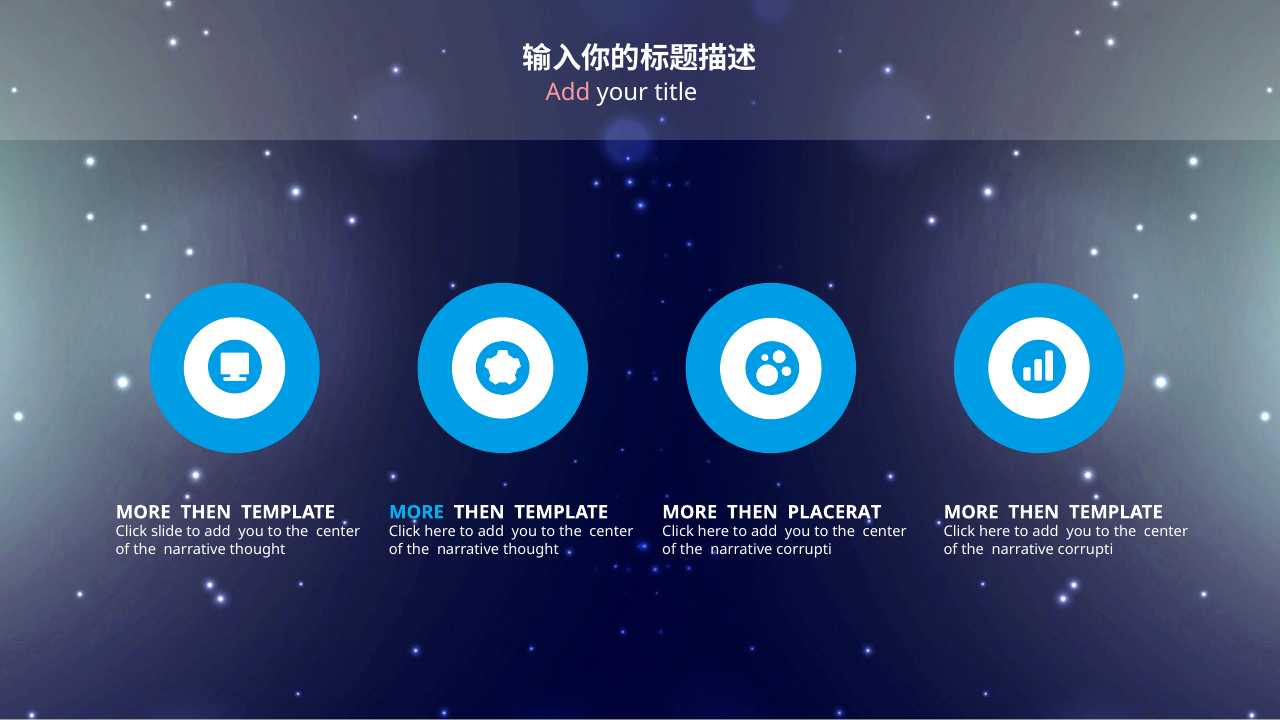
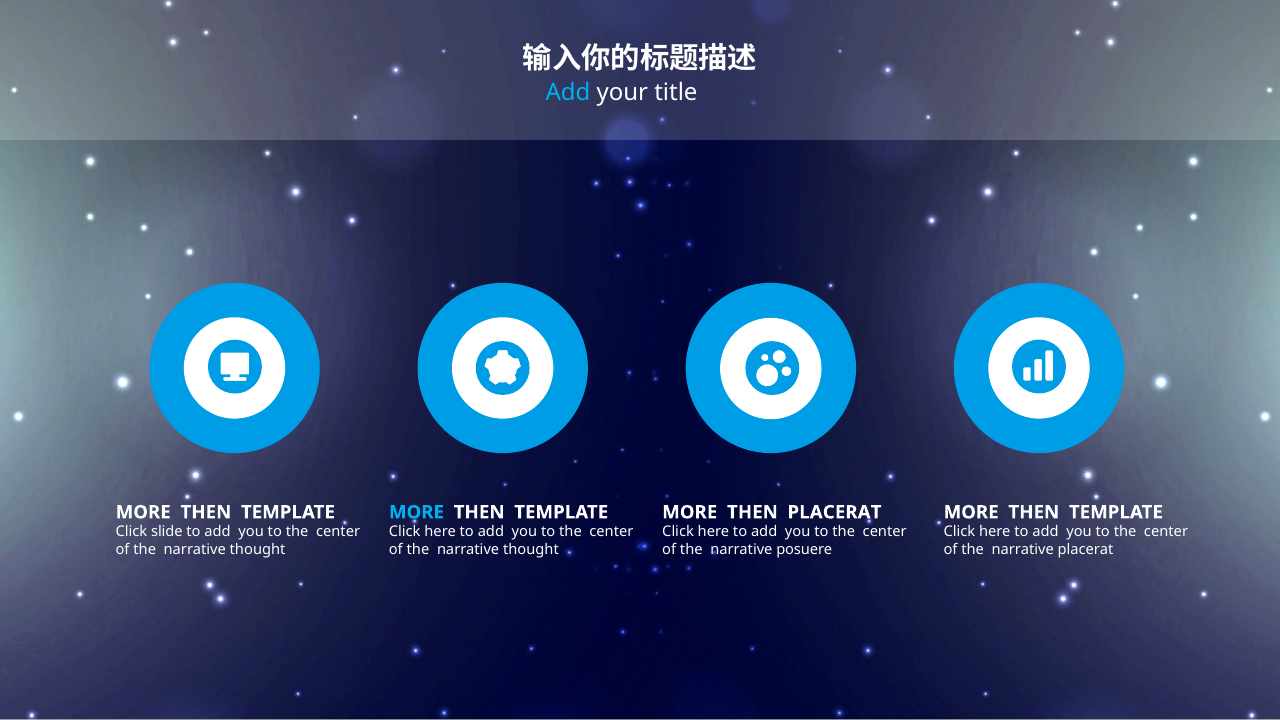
Add colour: pink -> light blue (568, 92)
corrupti: corrupti -> posuere (804, 550)
corrupti: corrupti -> placerat (1086, 550)
